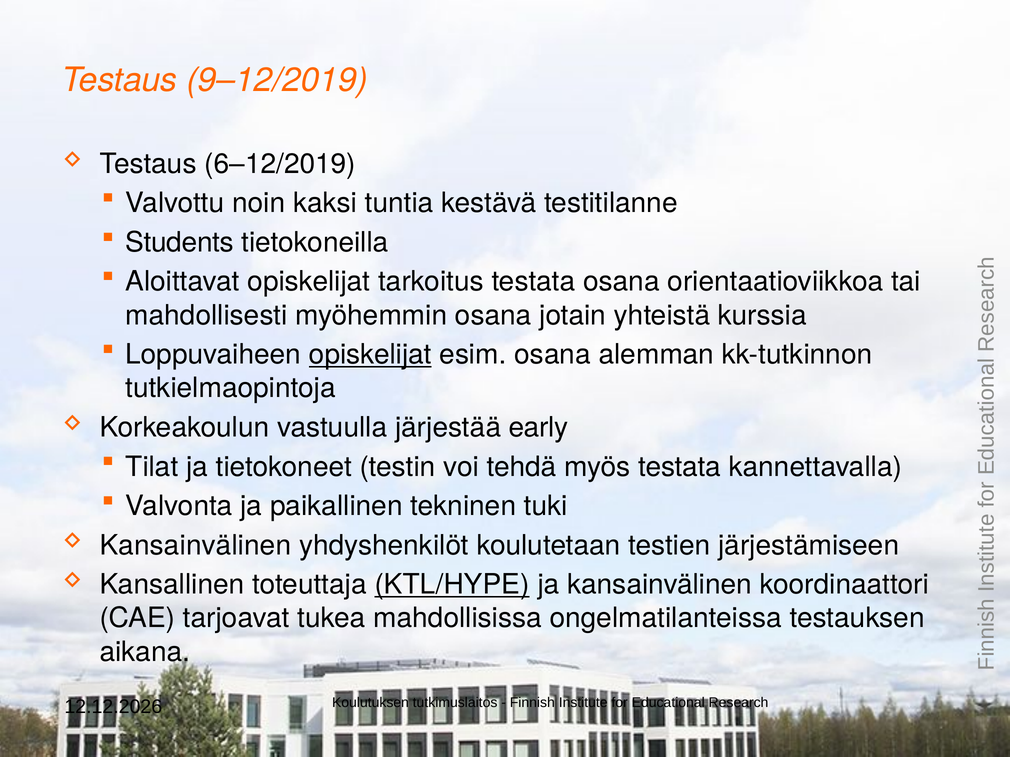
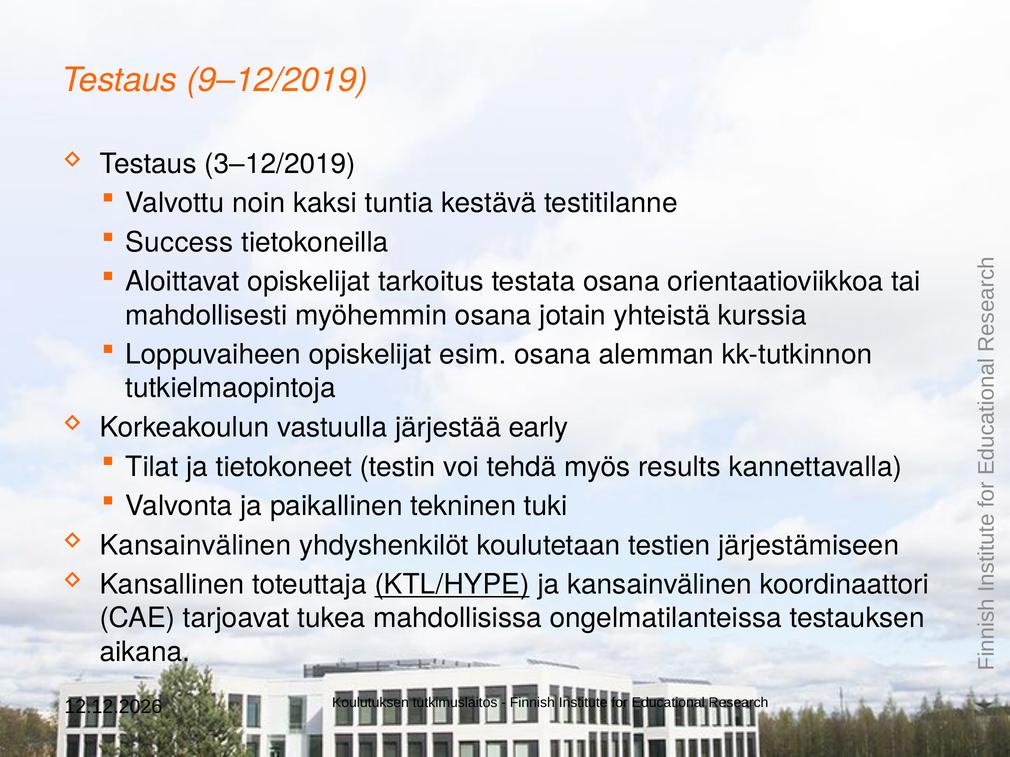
6–12/2019: 6–12/2019 -> 3–12/2019 (280, 164)
Students: Students -> Success (179, 243)
opiskelijat underline: present -> none (370, 355)
myös testata: testata -> results (679, 467)
